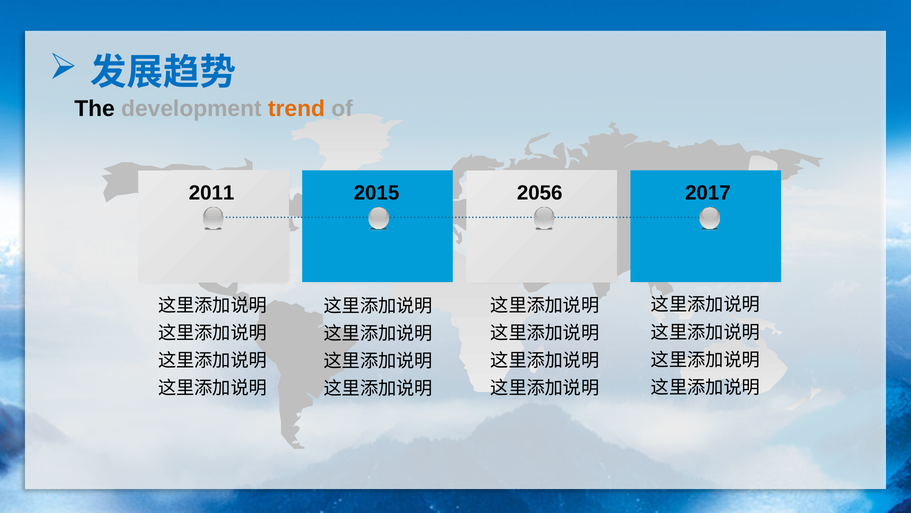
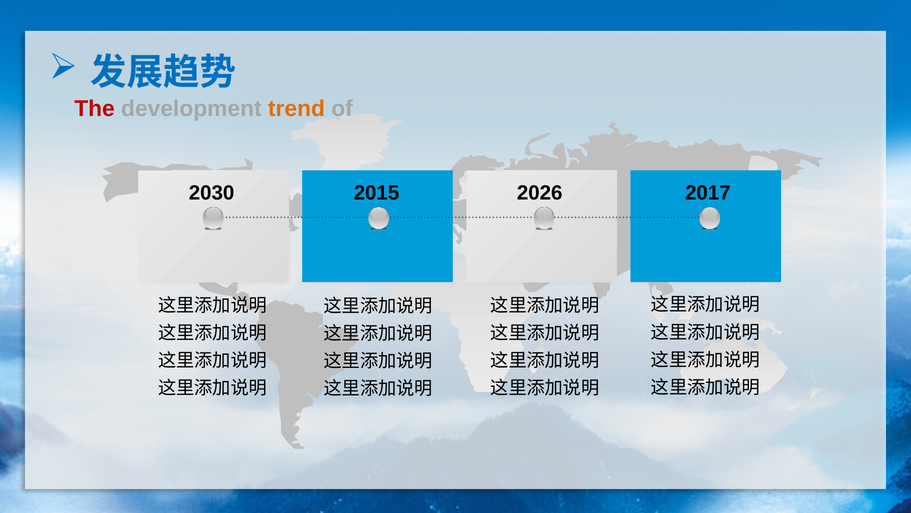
The colour: black -> red (95, 109)
2011: 2011 -> 2030 (212, 193)
2056: 2056 -> 2026 (540, 193)
